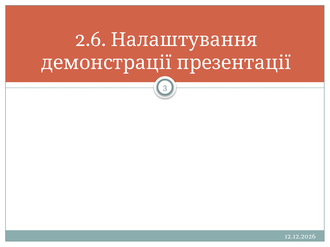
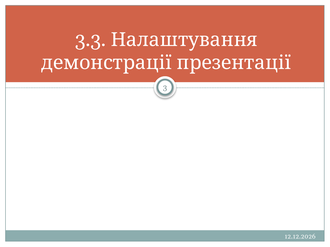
2.6: 2.6 -> 3.3 (91, 40)
